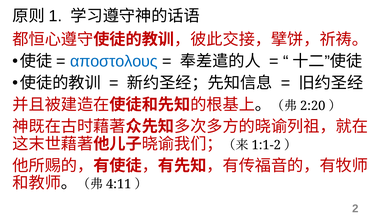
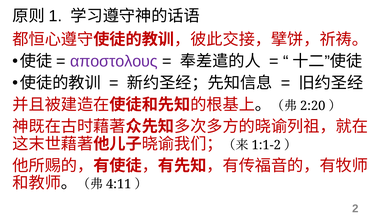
αποστολους colour: blue -> purple (114, 61)
